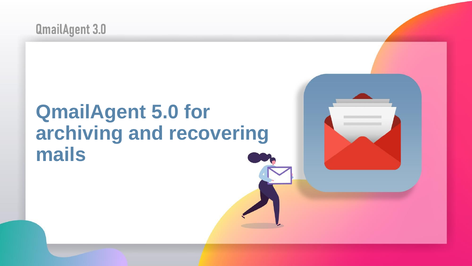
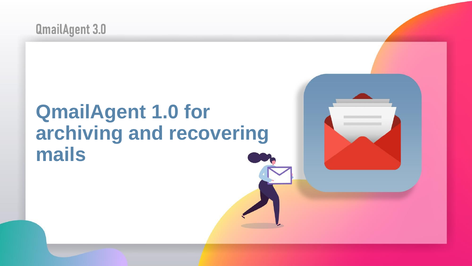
5.0: 5.0 -> 1.0 (165, 112)
